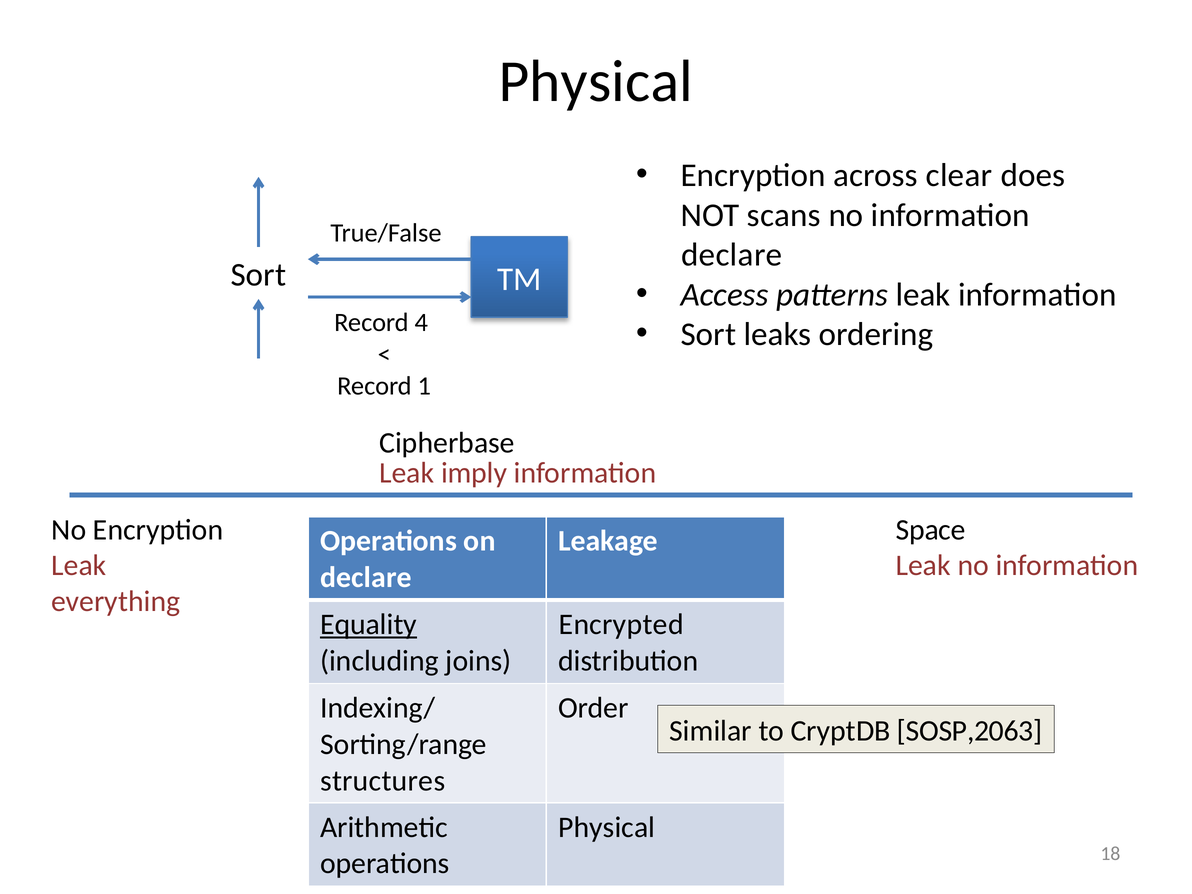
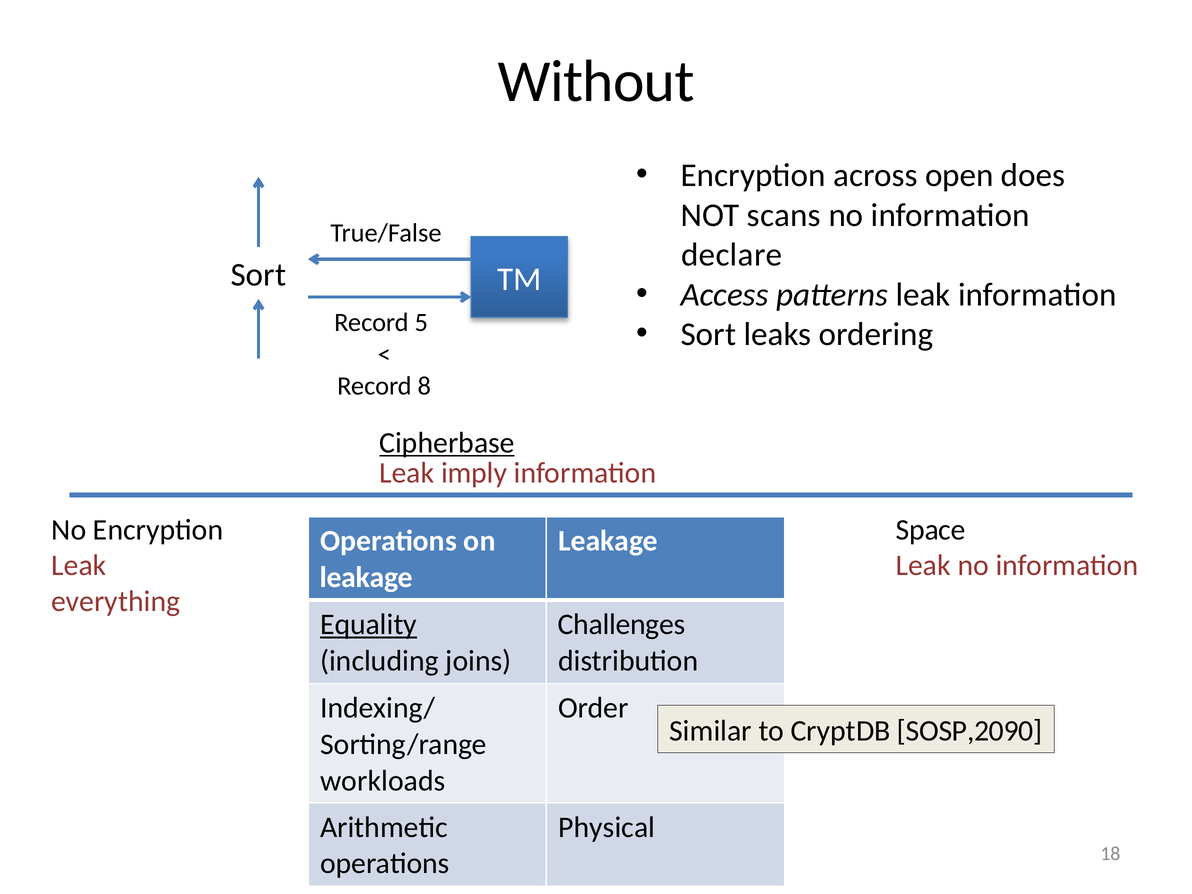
Physical: Physical -> Without (596, 82)
clear: clear -> open (959, 175)
4: 4 -> 5 (421, 323)
1: 1 -> 8 (424, 386)
Cipherbase underline: none -> present (447, 443)
declare: declare -> leakage (366, 577)
Encrypted: Encrypted -> Challenges (621, 625)
SOSP,2063: SOSP,2063 -> SOSP,2090 (970, 731)
structures: structures -> workloads (383, 781)
